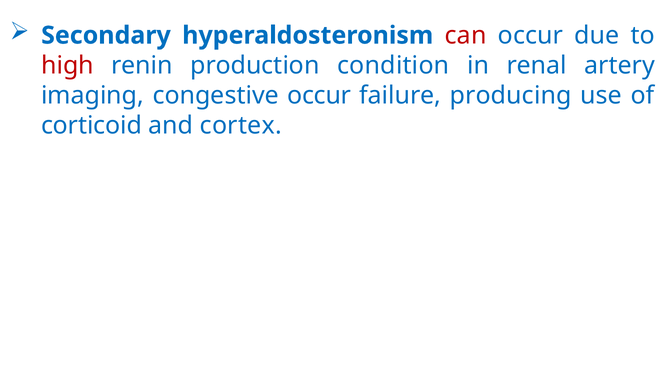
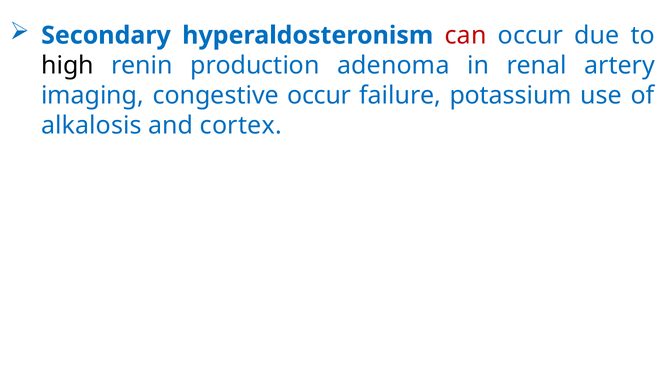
high colour: red -> black (67, 65)
condition: condition -> adenoma (393, 65)
producing: producing -> potassium (511, 95)
corticoid: corticoid -> alkalosis (91, 125)
